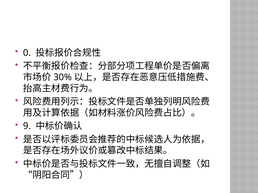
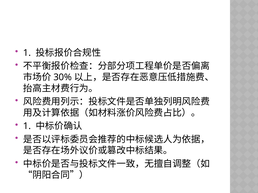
0: 0 -> 1 (27, 53)
9: 9 -> 1 (27, 126)
